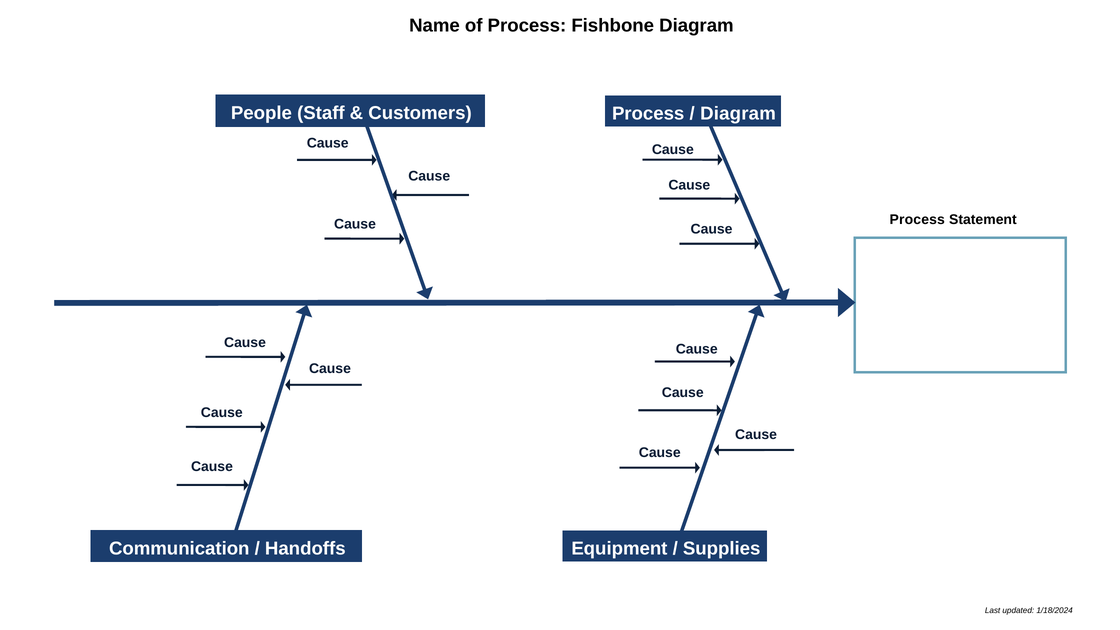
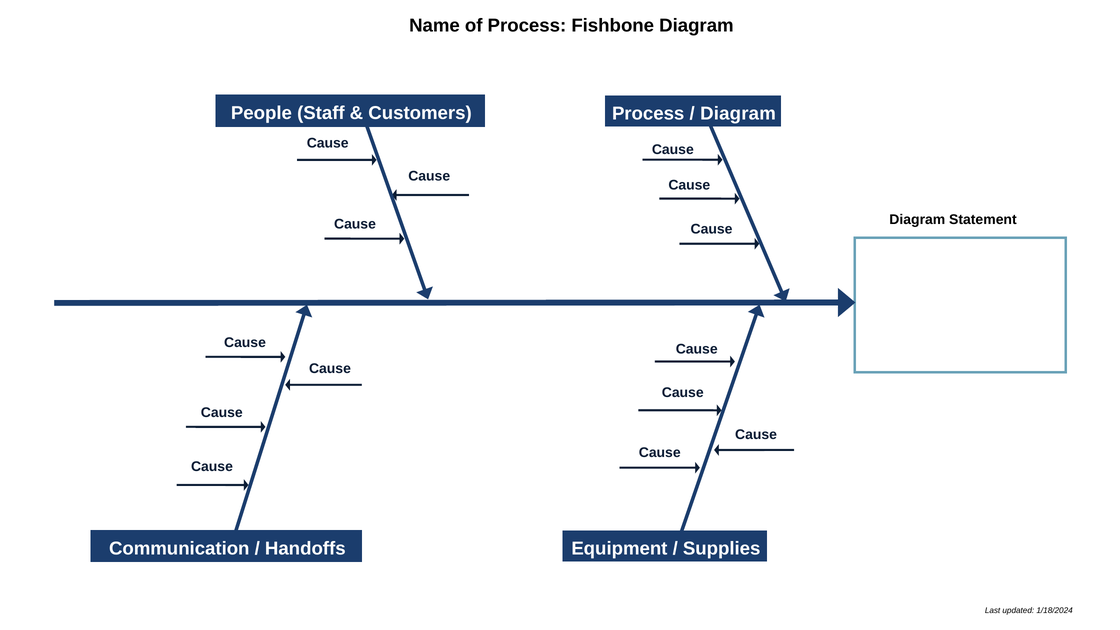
Process: Process -> Diagram (917, 220)
